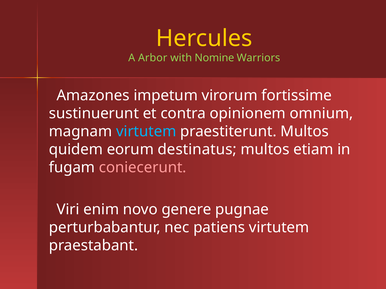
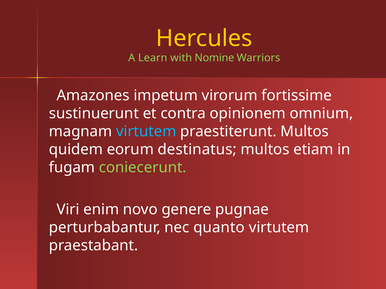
Arbor: Arbor -> Learn (153, 58)
coniecerunt colour: pink -> light green (143, 168)
patiens: patiens -> quanto (219, 228)
